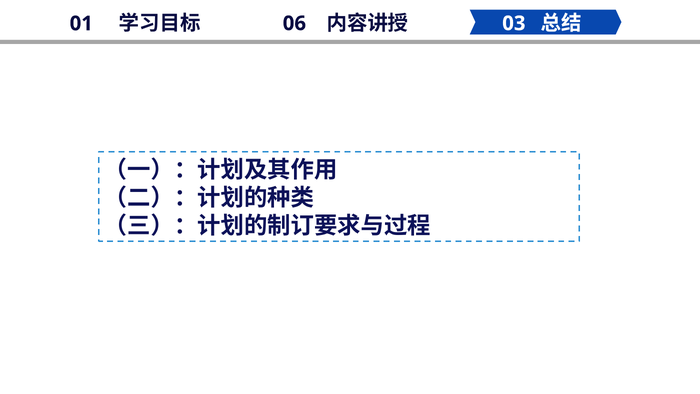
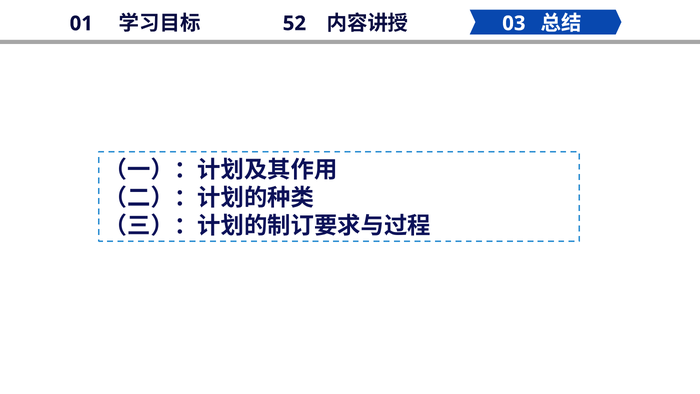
06: 06 -> 52 (294, 23)
